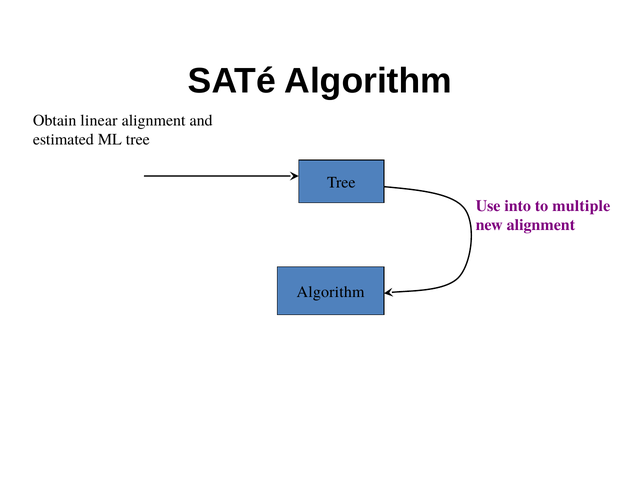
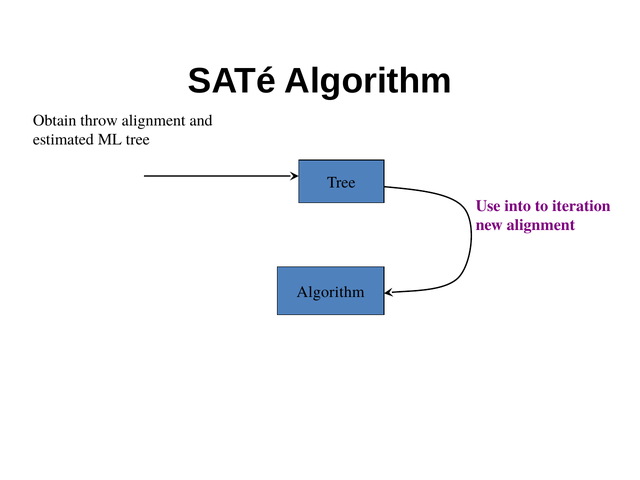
linear: linear -> throw (99, 121)
multiple: multiple -> iteration (581, 206)
